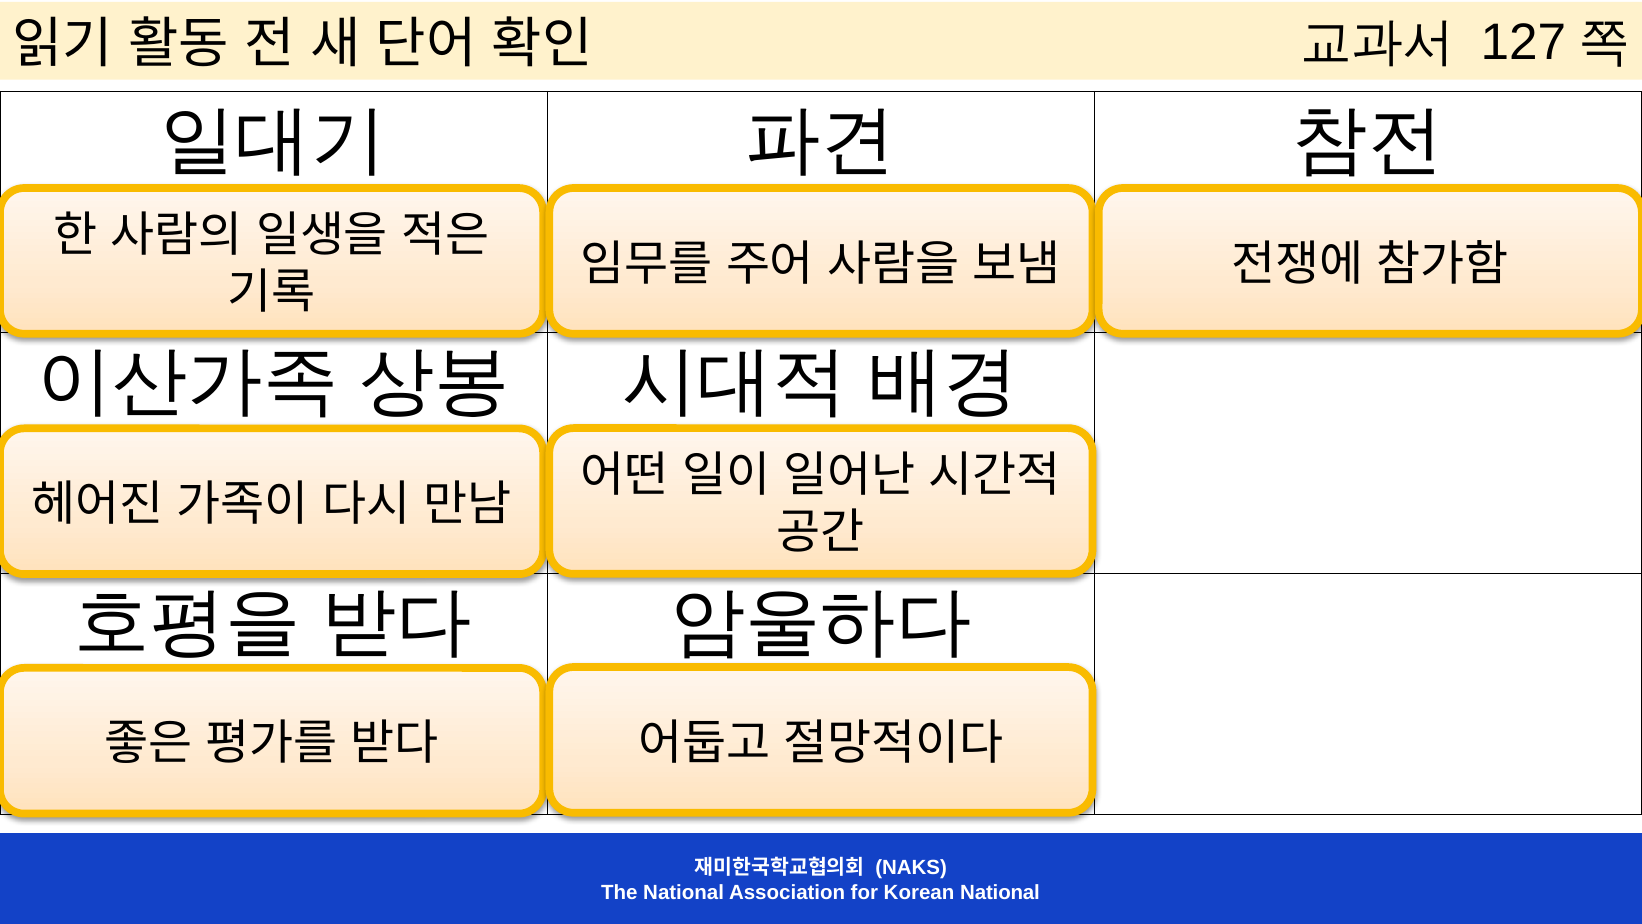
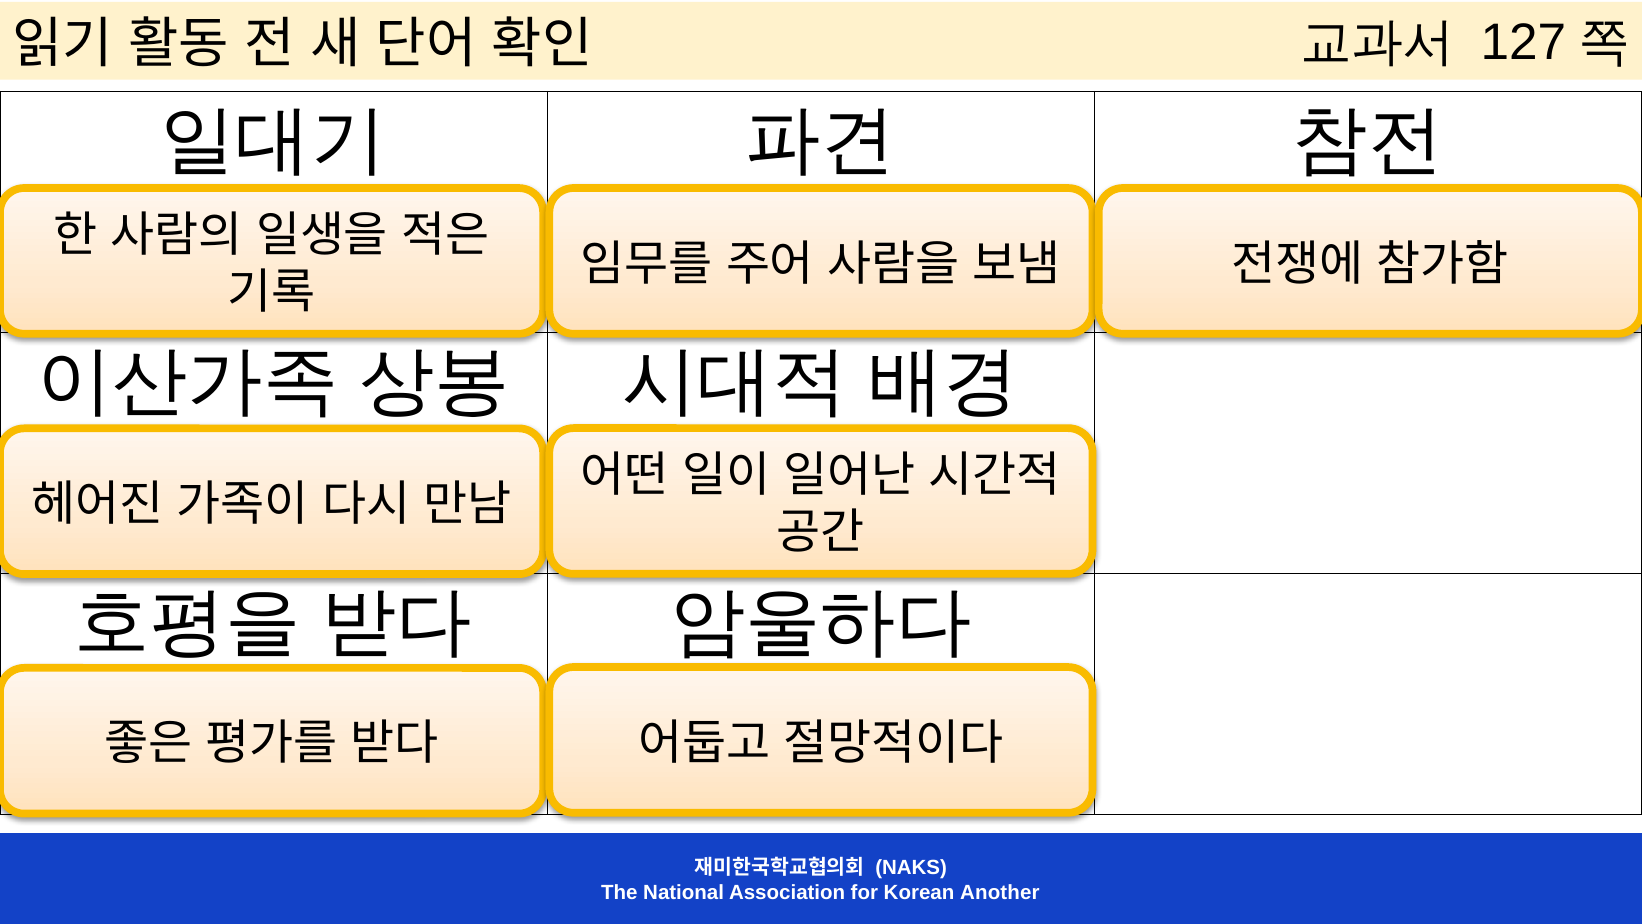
Korean National: National -> Another (1000, 892)
